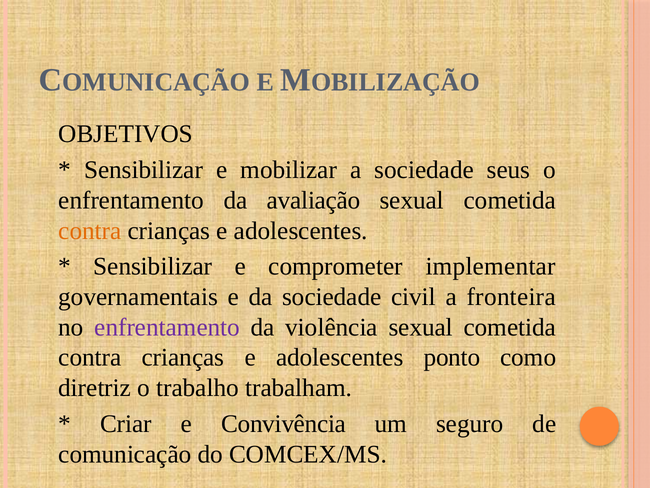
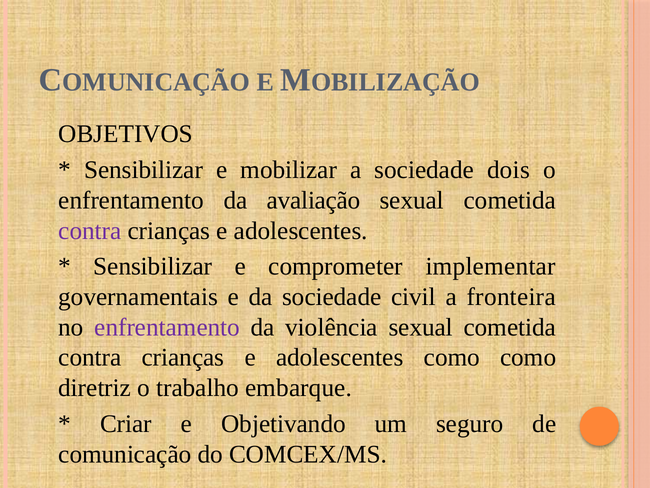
seus: seus -> dois (508, 170)
contra colour: orange -> purple (90, 230)
adolescentes ponto: ponto -> como (452, 357)
trabalham: trabalham -> embarque (299, 388)
Convivência: Convivência -> Objetivando (283, 423)
